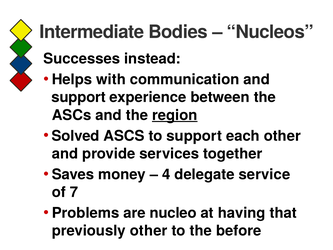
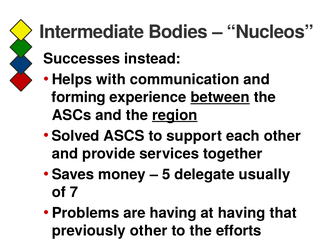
support: support -> forming (79, 97)
between underline: none -> present (220, 97)
4: 4 -> 5 (166, 174)
service: service -> usually (264, 174)
are nucleo: nucleo -> having (173, 213)
before: before -> efforts (239, 230)
